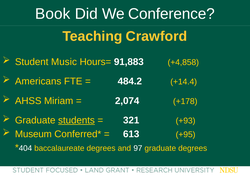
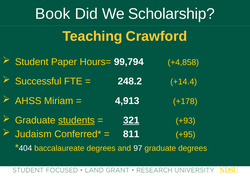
Conference: Conference -> Scholarship (171, 14)
Music: Music -> Paper (64, 62)
91,883: 91,883 -> 99,794 (129, 62)
Americans: Americans -> Successful (38, 81)
484.2: 484.2 -> 248.2 (130, 81)
2,074: 2,074 -> 4,913 (127, 101)
321 underline: none -> present (131, 120)
Museum: Museum -> Judaism (33, 134)
613: 613 -> 811 (131, 134)
